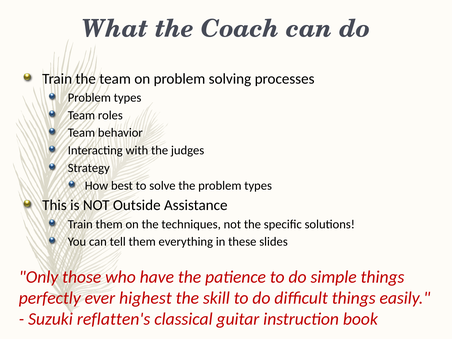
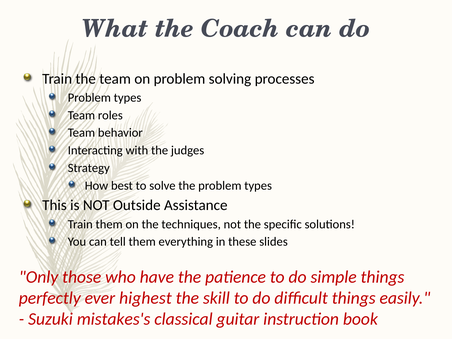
reflatten's: reflatten's -> mistakes's (114, 319)
